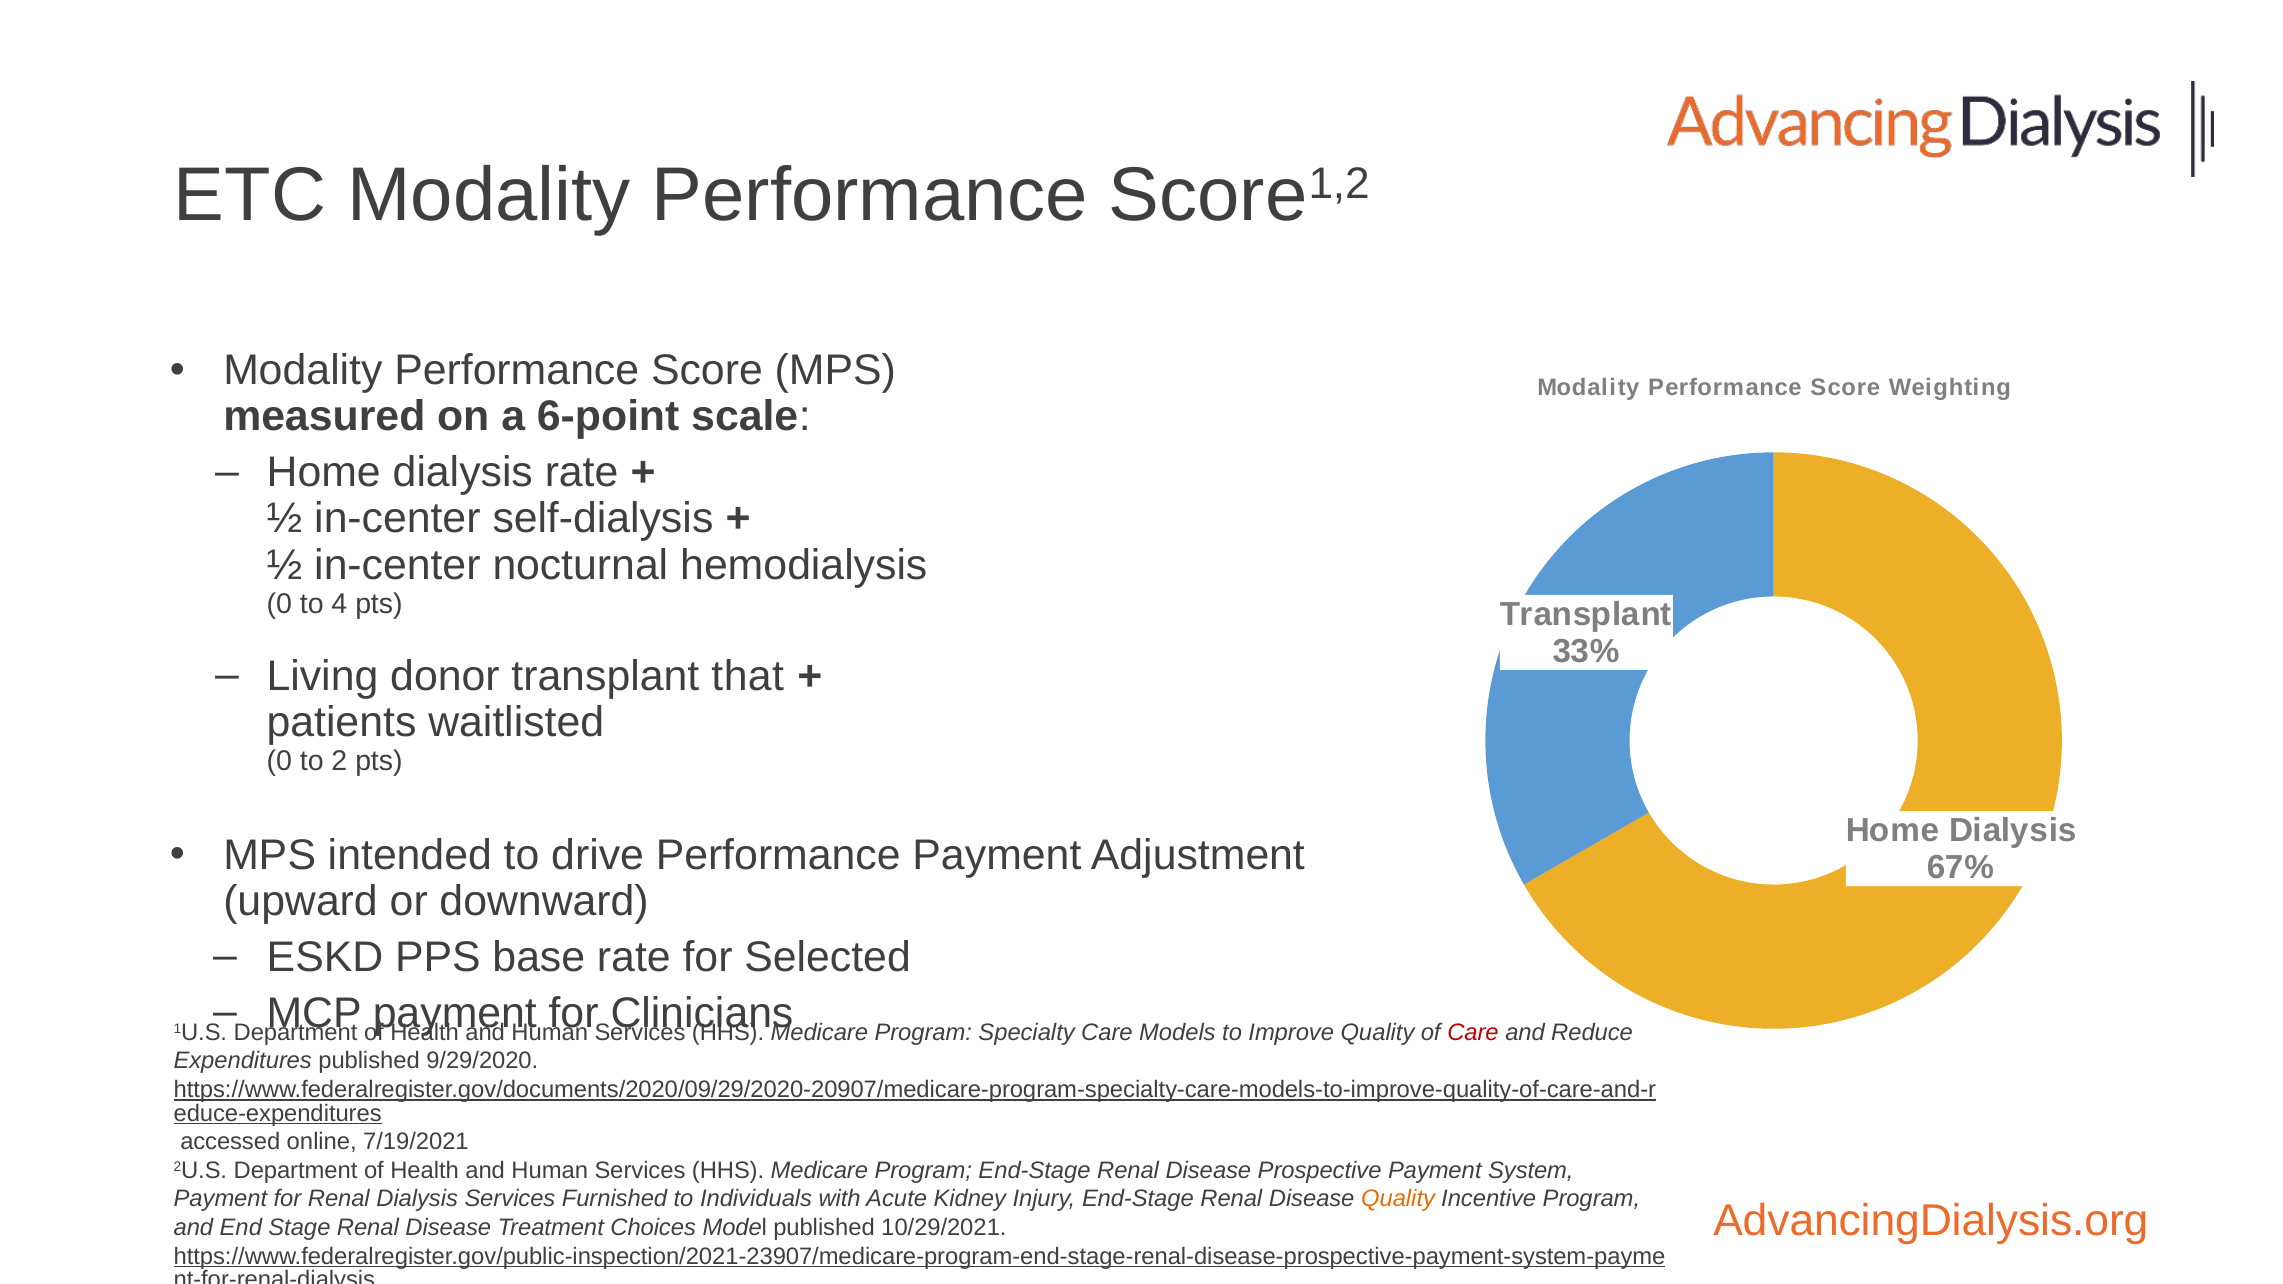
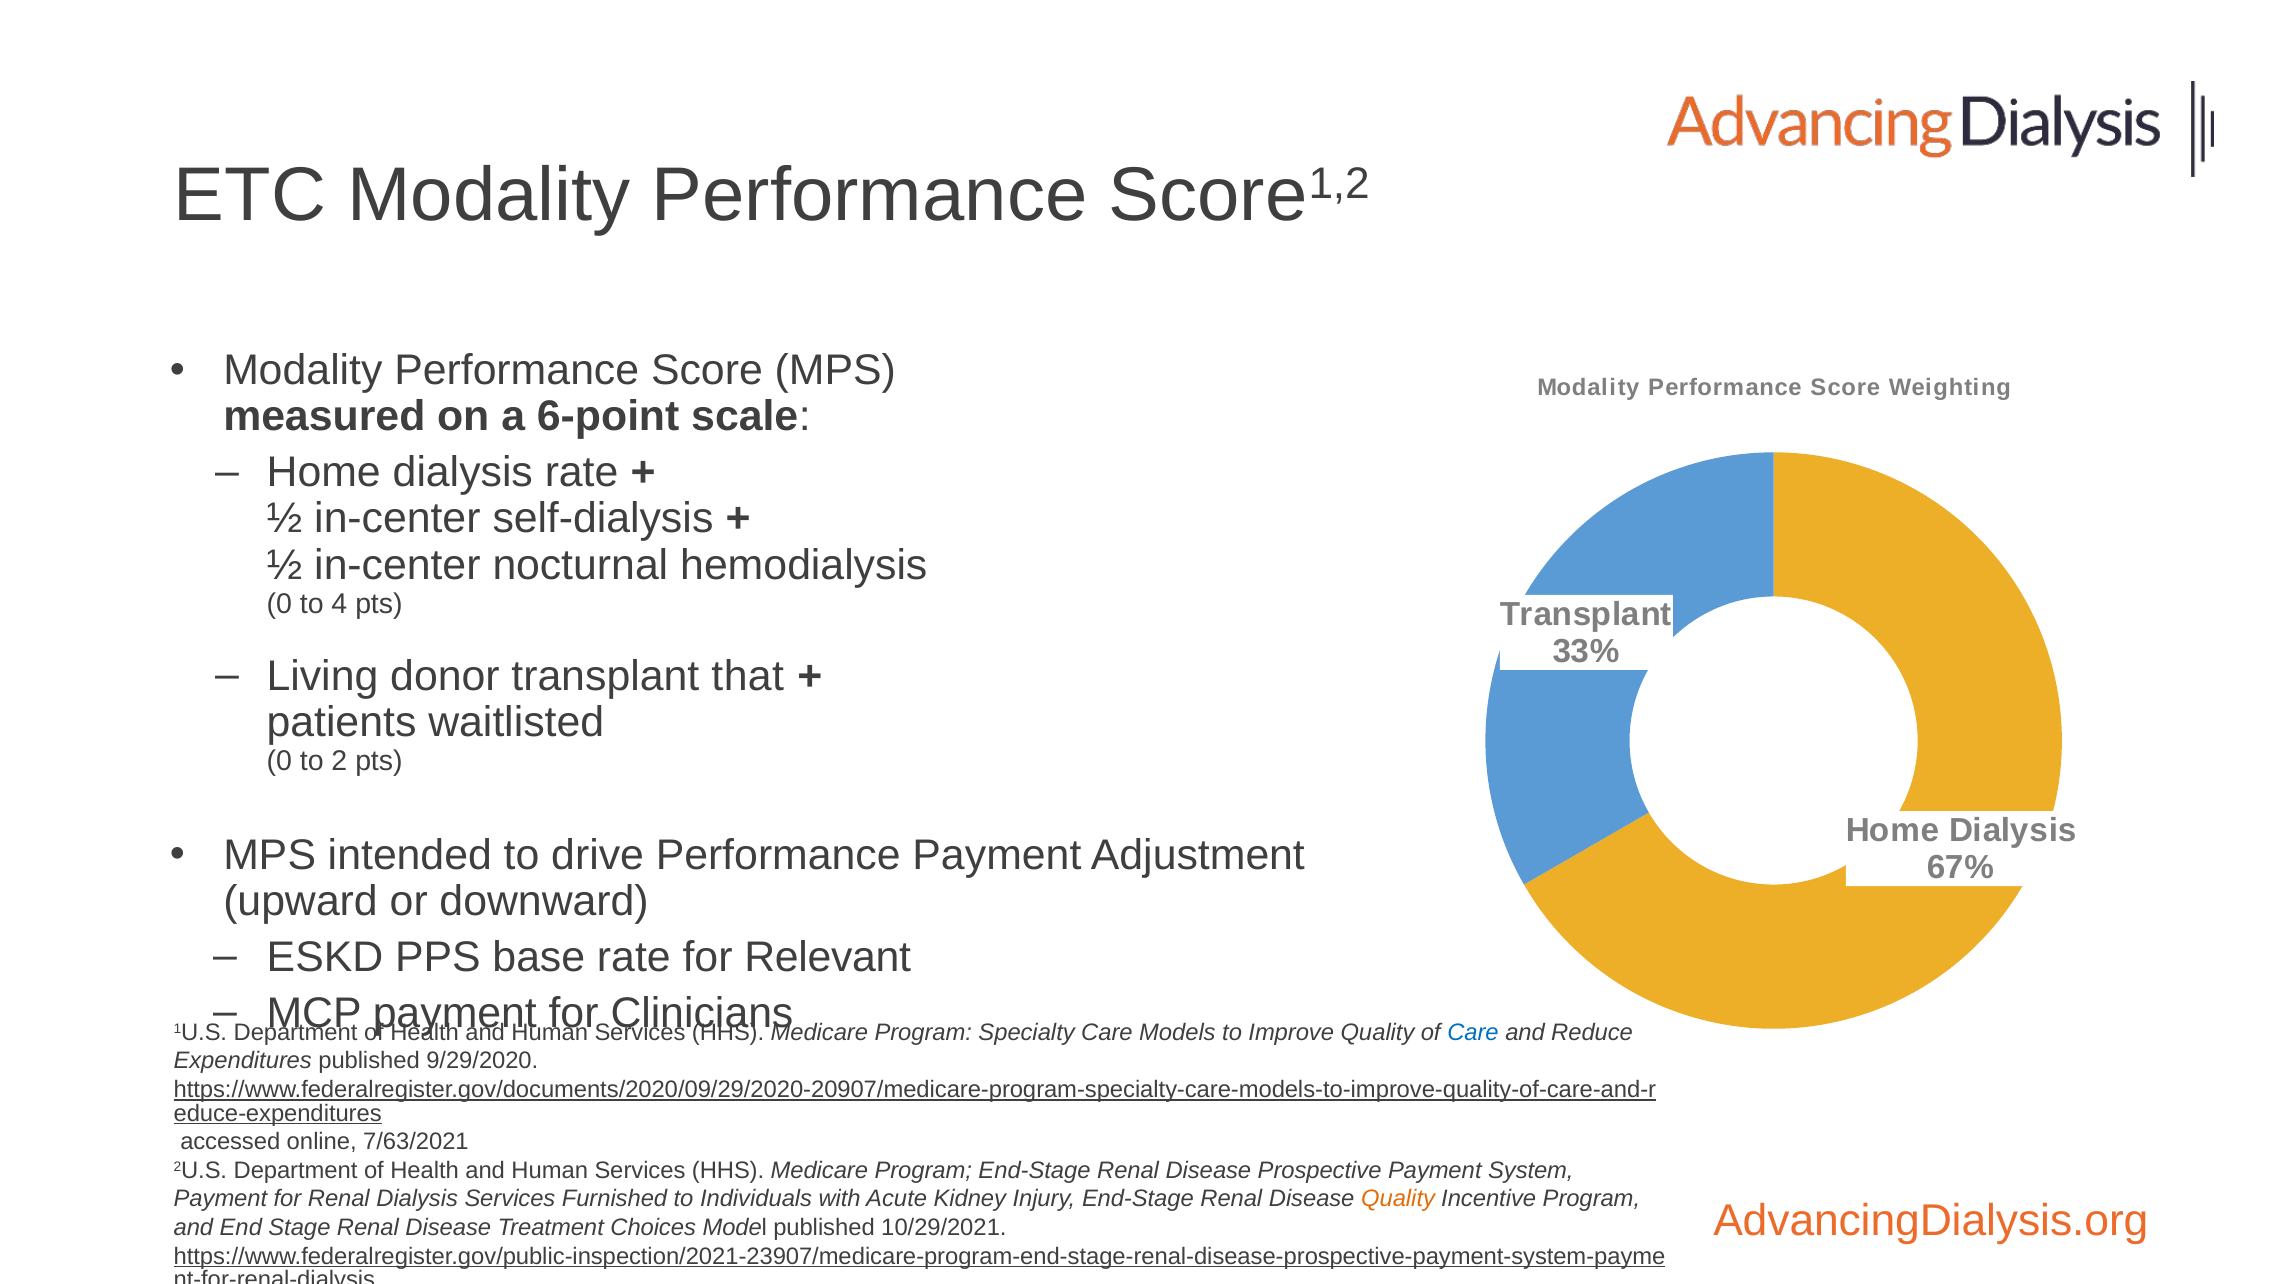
Selected: Selected -> Relevant (828, 957)
Care colour: red -> blue (1473, 1033)
7/19/2021: 7/19/2021 -> 7/63/2021 (416, 1142)
